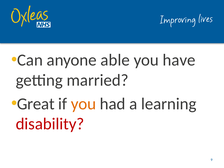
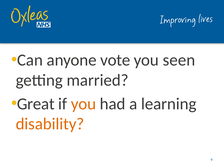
able: able -> vote (115, 60)
have: have -> seen (179, 60)
disability colour: red -> orange (50, 124)
